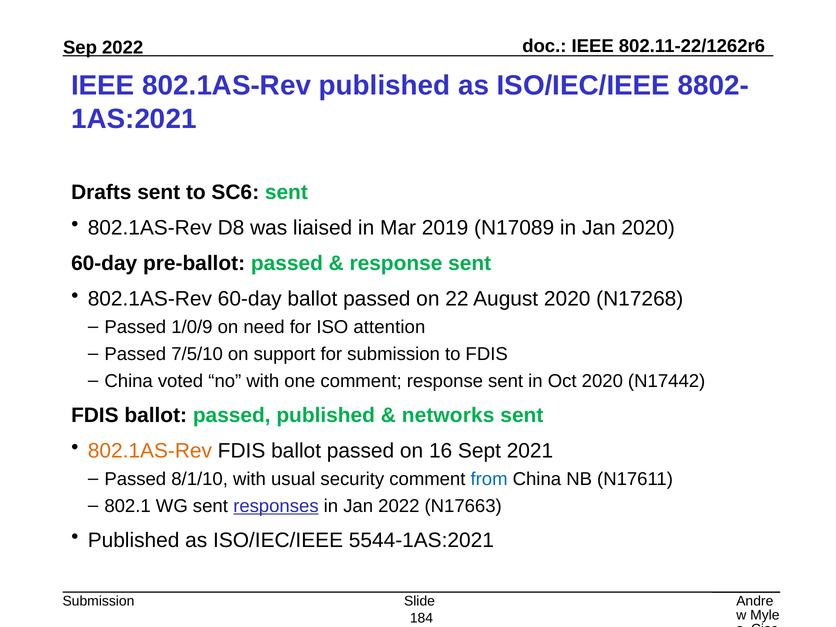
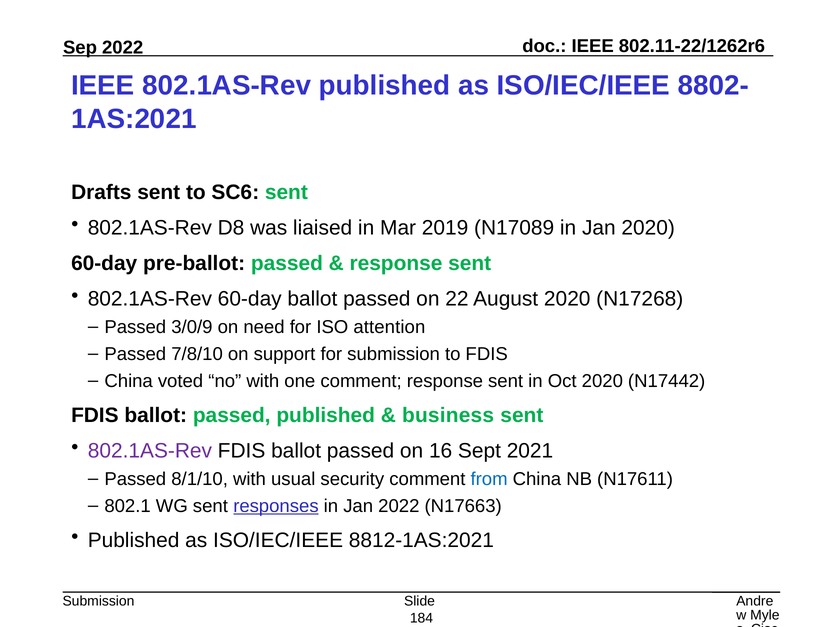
1/0/9: 1/0/9 -> 3/0/9 (192, 327)
7/5/10: 7/5/10 -> 7/8/10 (197, 354)
networks: networks -> business (448, 415)
802.1AS-Rev colour: orange -> purple (150, 451)
5544-1AS:2021: 5544-1AS:2021 -> 8812-1AS:2021 (421, 540)
